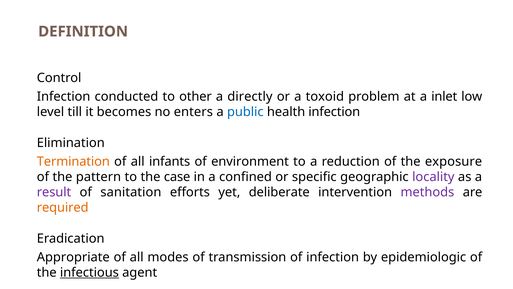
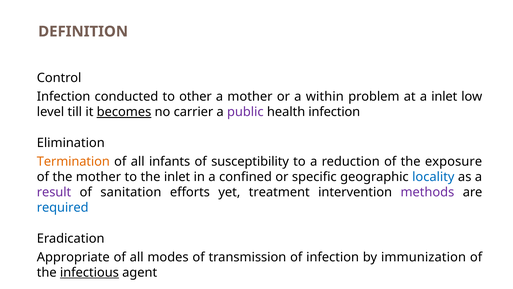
a directly: directly -> mother (250, 97)
toxoid: toxoid -> within (325, 97)
becomes underline: none -> present (124, 112)
enters: enters -> carrier (193, 112)
public colour: blue -> purple (245, 112)
environment: environment -> susceptibility (250, 162)
the pattern: pattern -> mother (98, 177)
the case: case -> inlet (177, 177)
locality colour: purple -> blue (433, 177)
deliberate: deliberate -> treatment (279, 192)
required colour: orange -> blue (63, 208)
epidemiologic: epidemiologic -> immunization (424, 257)
